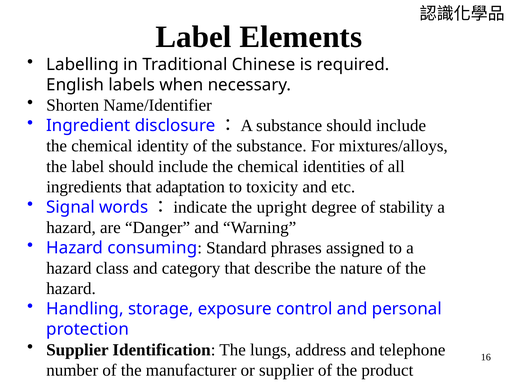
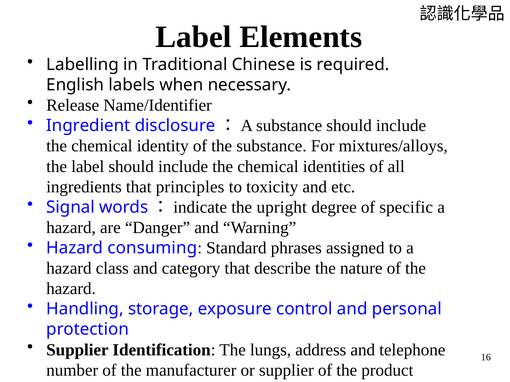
Shorten: Shorten -> Release (73, 105)
adaptation: adaptation -> principles (190, 187)
stability: stability -> specific (406, 207)
